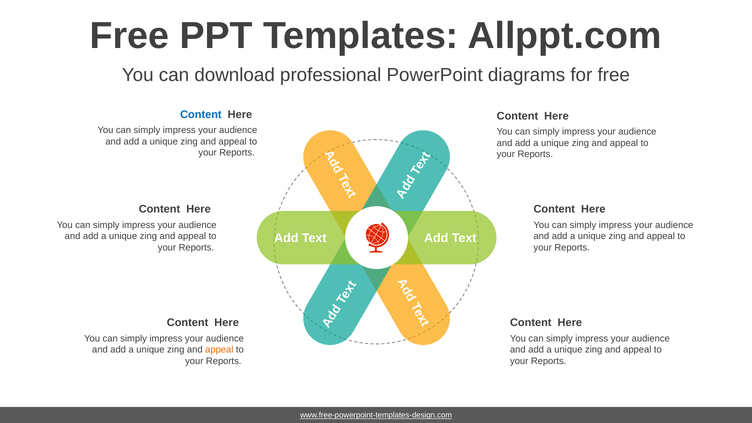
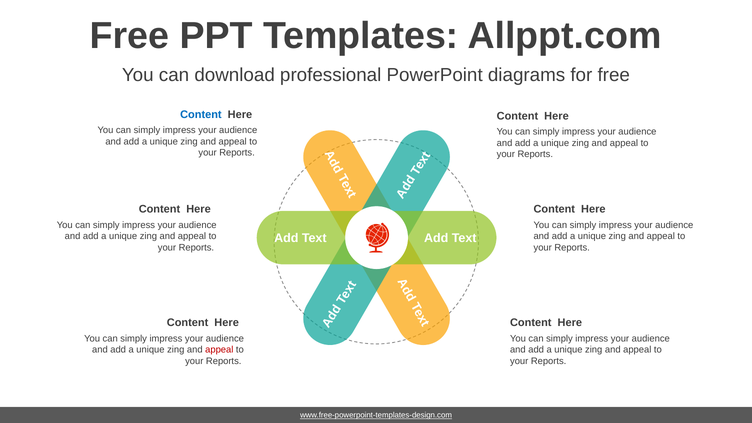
appeal colour: orange -> red (219, 350)
